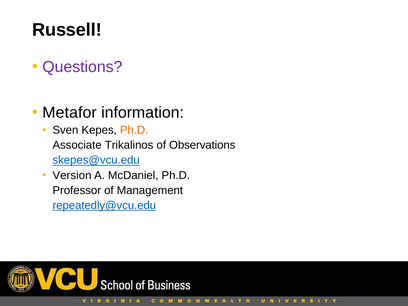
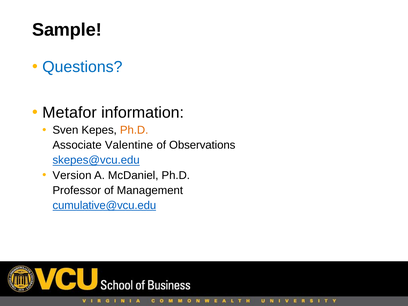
Russell: Russell -> Sample (67, 30)
Questions colour: purple -> blue (82, 67)
Trikalinos: Trikalinos -> Valentine (129, 145)
repeatedly@vcu.edu: repeatedly@vcu.edu -> cumulative@vcu.edu (104, 205)
